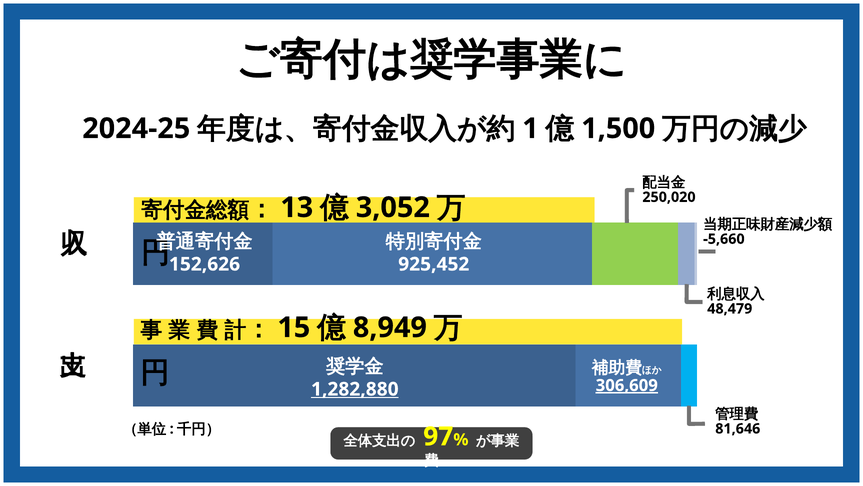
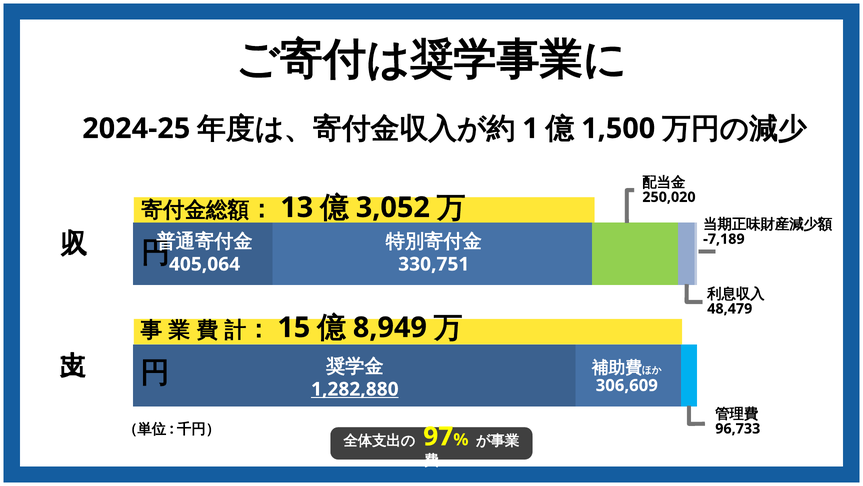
-5,660: -5,660 -> -7,189 (724, 239)
152,626: 152,626 -> 405,064 (205, 264)
925,452: 925,452 -> 330,751 (434, 264)
306,609 underline: present -> none (627, 385)
81,646: 81,646 -> 96,733 (738, 428)
